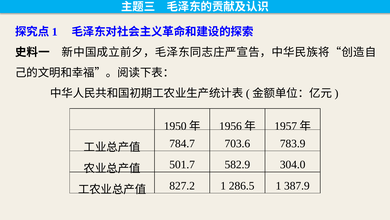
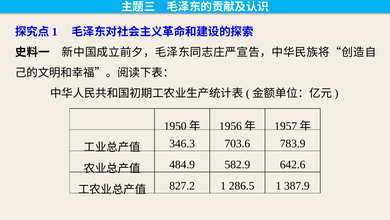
784.7: 784.7 -> 346.3 (182, 143)
501.7: 501.7 -> 484.9 (182, 164)
304.0: 304.0 -> 642.6 (293, 164)
